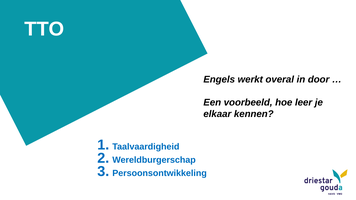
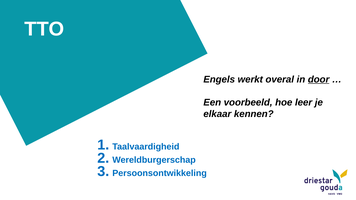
door underline: none -> present (319, 79)
